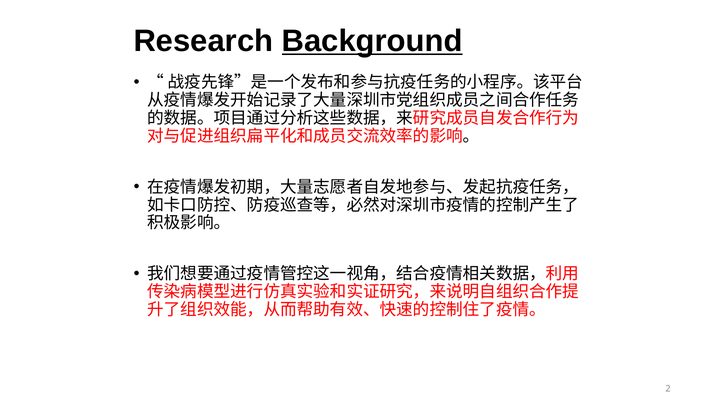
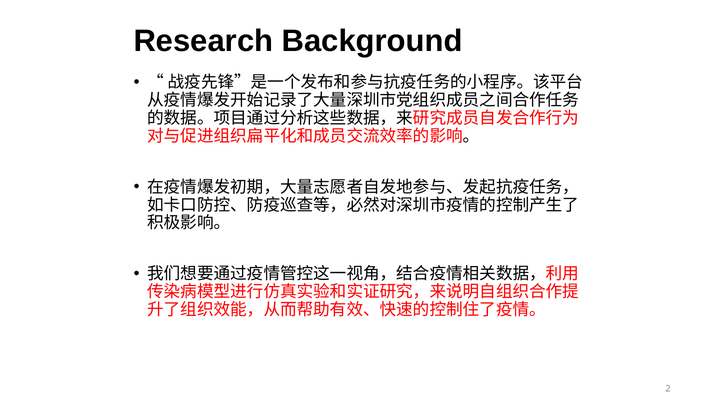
Background underline: present -> none (372, 41)
